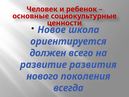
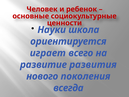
Новое: Новое -> Науки (52, 30)
должен: должен -> играет (48, 53)
